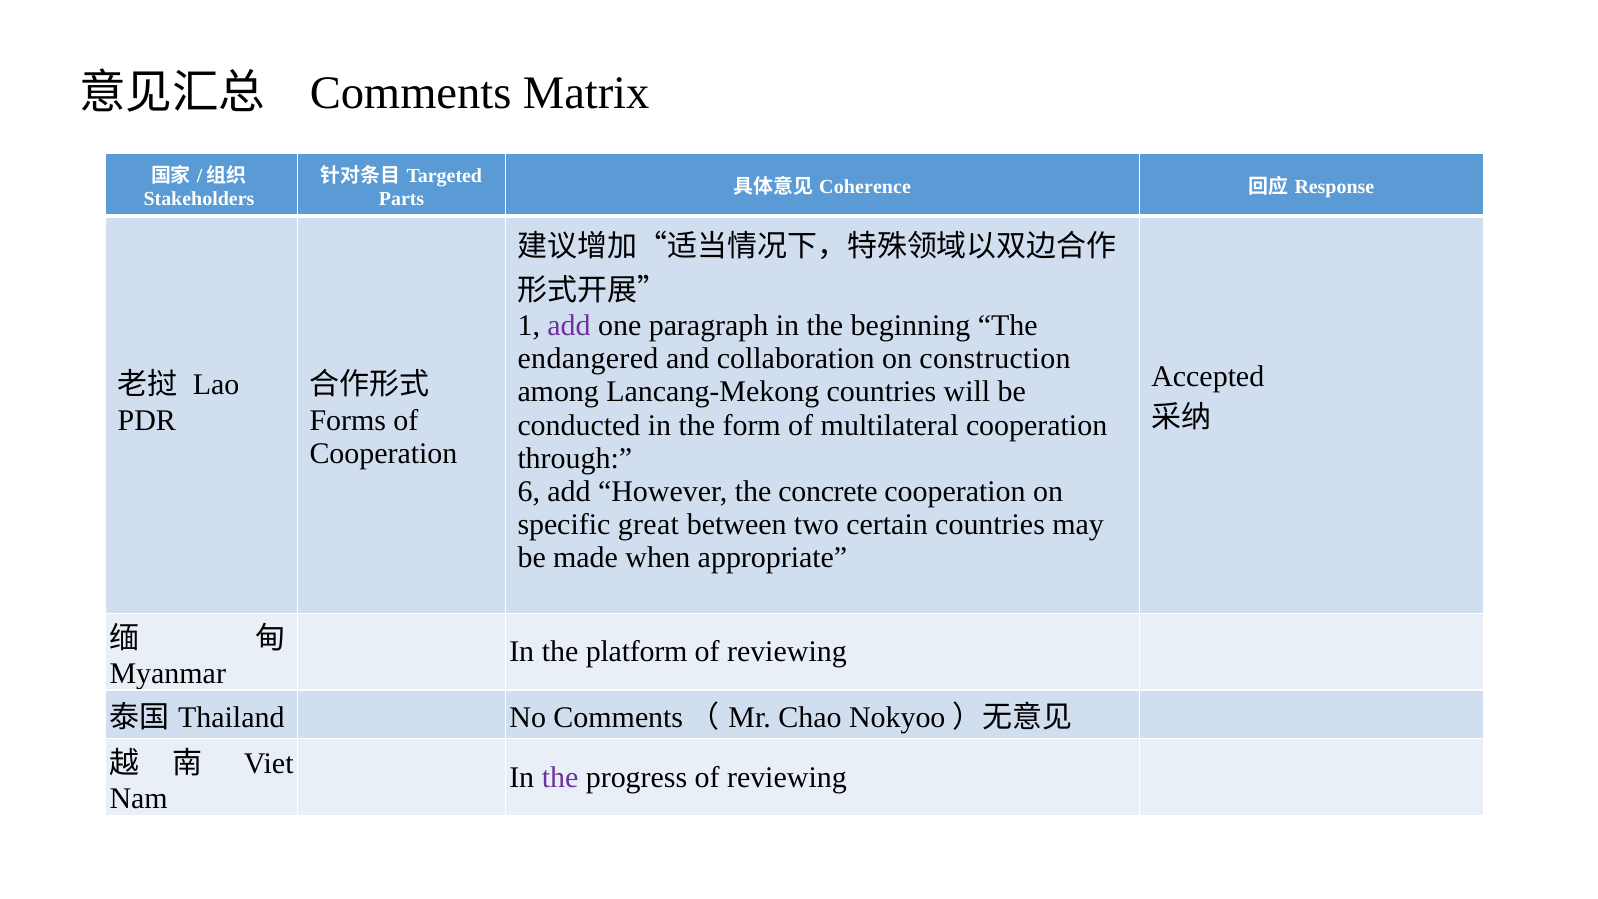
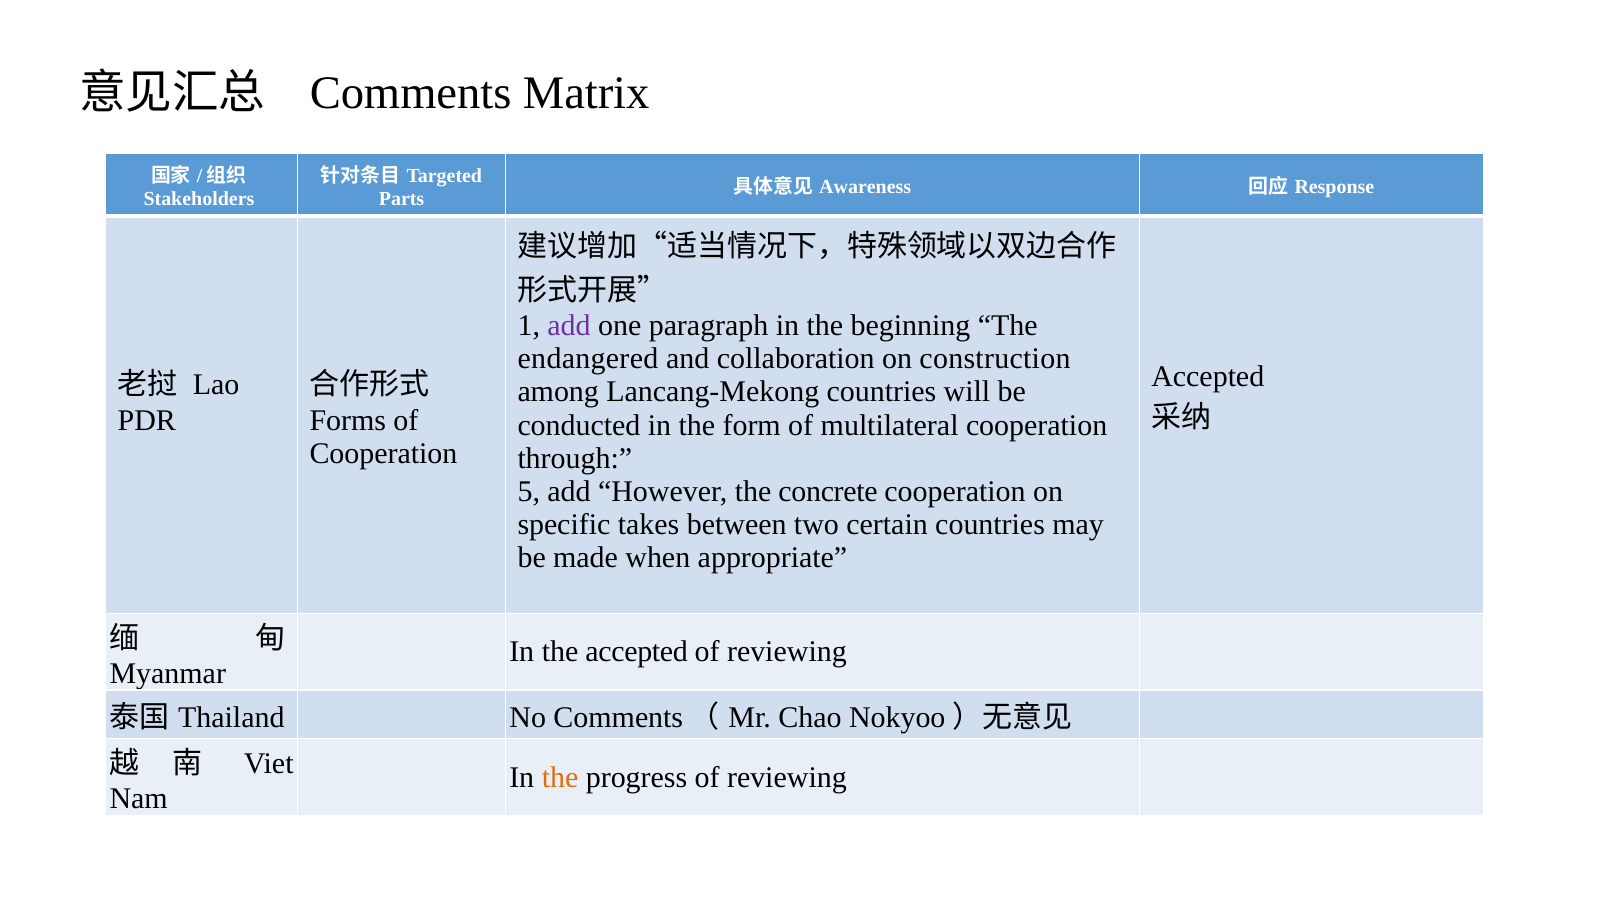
Coherence: Coherence -> Awareness (865, 187)
6: 6 -> 5 (529, 492)
great: great -> takes (649, 525)
the platform: platform -> accepted (637, 652)
the colour: purple -> orange (560, 777)
